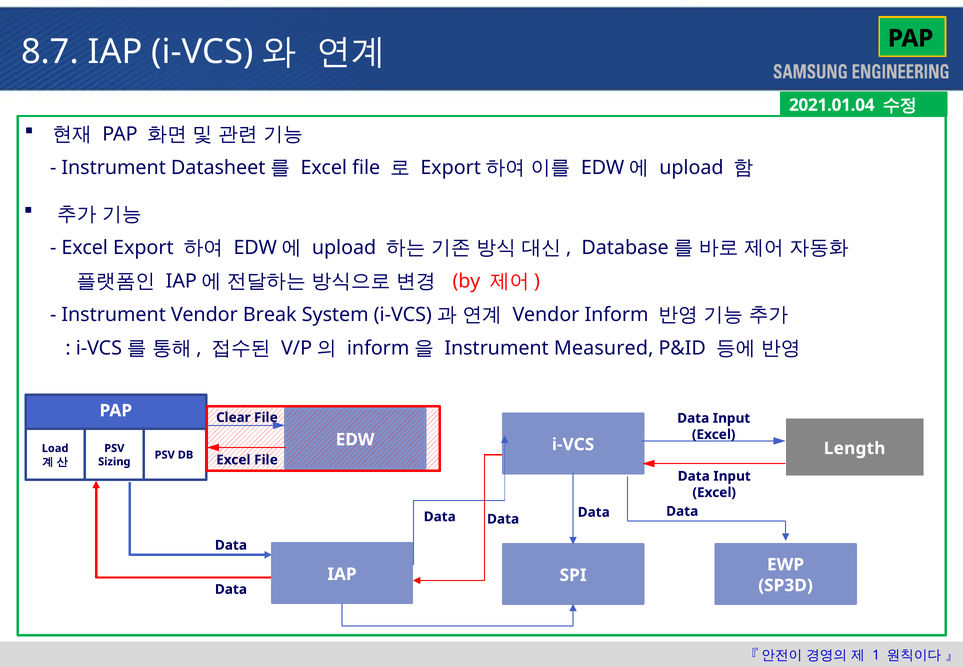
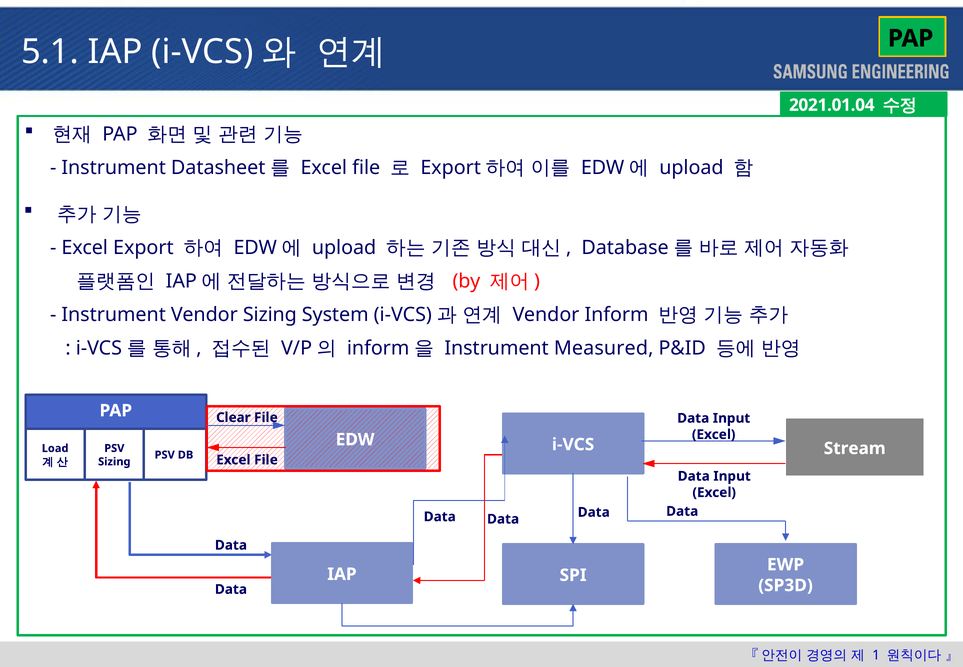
8.7: 8.7 -> 5.1 (50, 52)
Vendor Break: Break -> Sizing (270, 315)
Length: Length -> Stream (855, 448)
